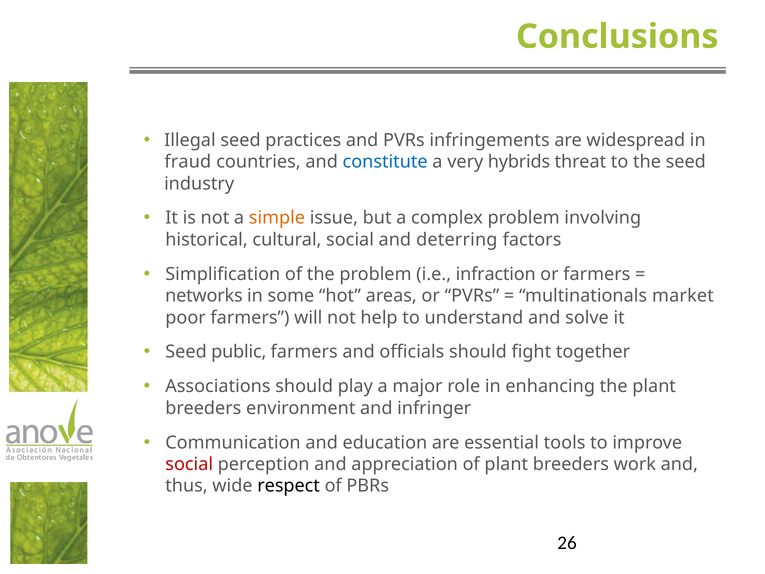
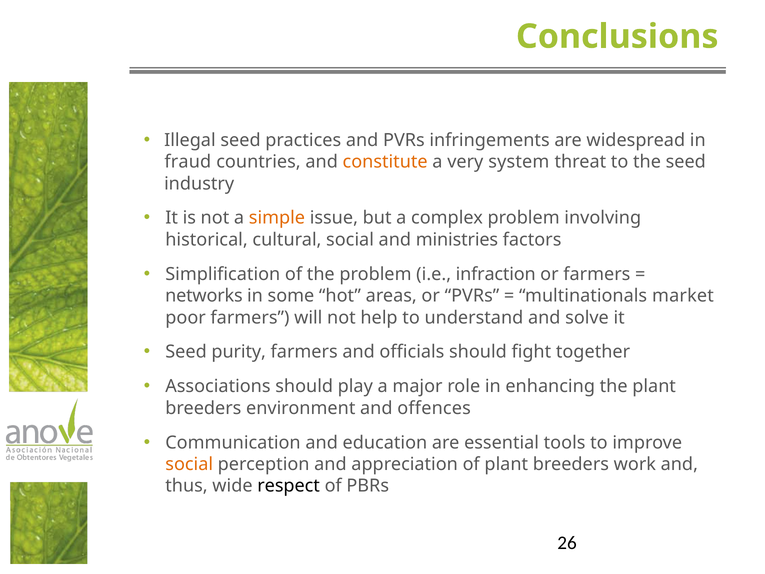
constitute colour: blue -> orange (385, 162)
hybrids: hybrids -> system (519, 162)
deterring: deterring -> ministries (457, 240)
public: public -> purity (239, 352)
infringer: infringer -> offences (434, 408)
social colour: red -> orange (189, 464)
